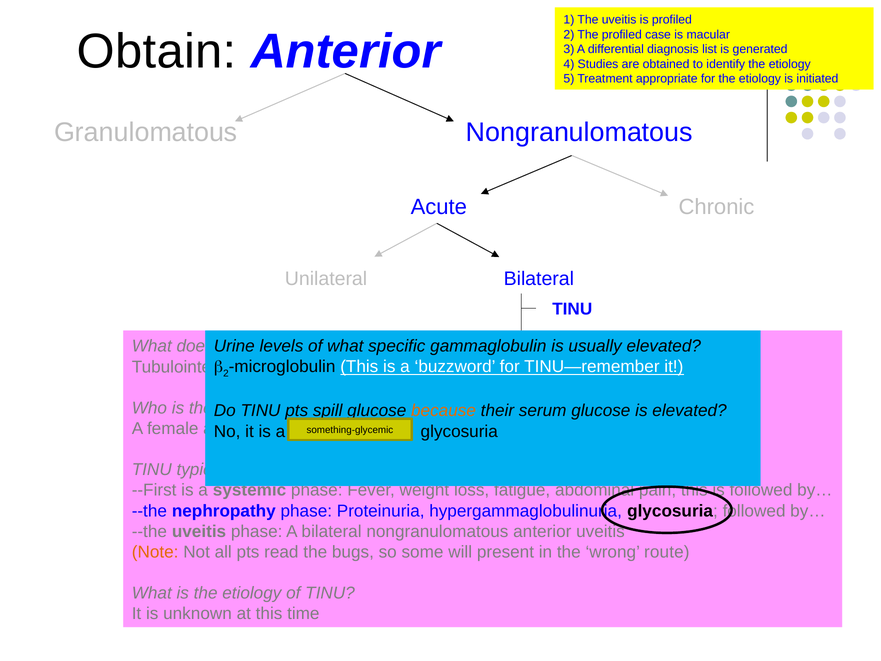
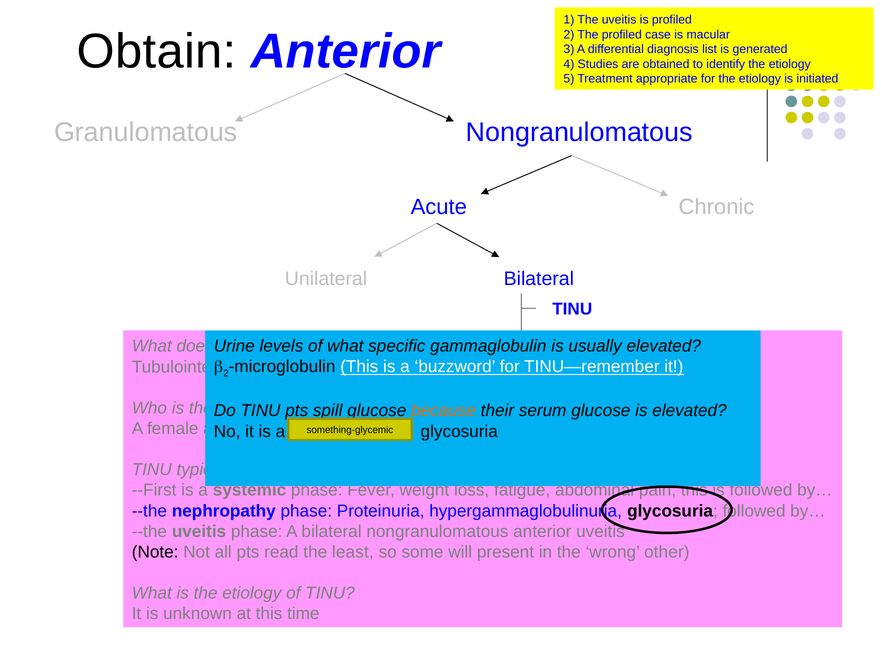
Note colour: orange -> black (155, 552)
bugs: bugs -> least (353, 552)
route: route -> other (667, 552)
